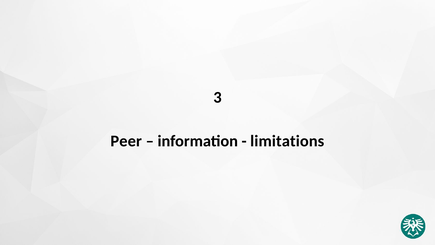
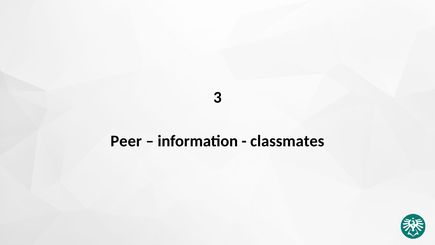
limitations: limitations -> classmates (287, 141)
